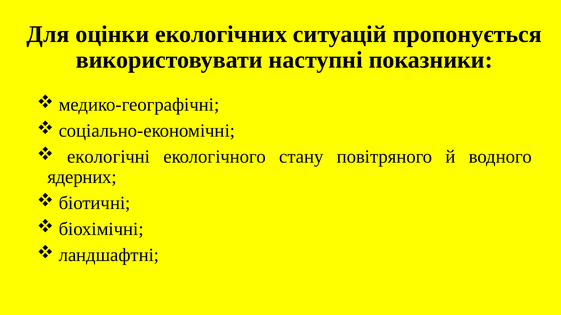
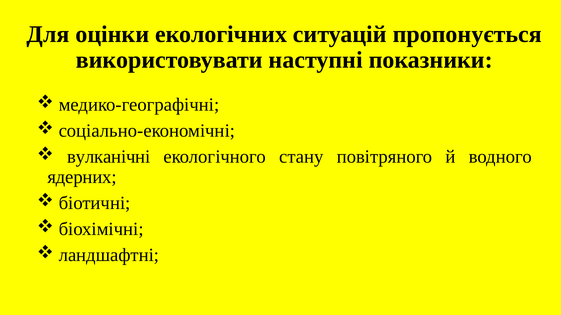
екологічні: екологічні -> вулканічні (109, 157)
